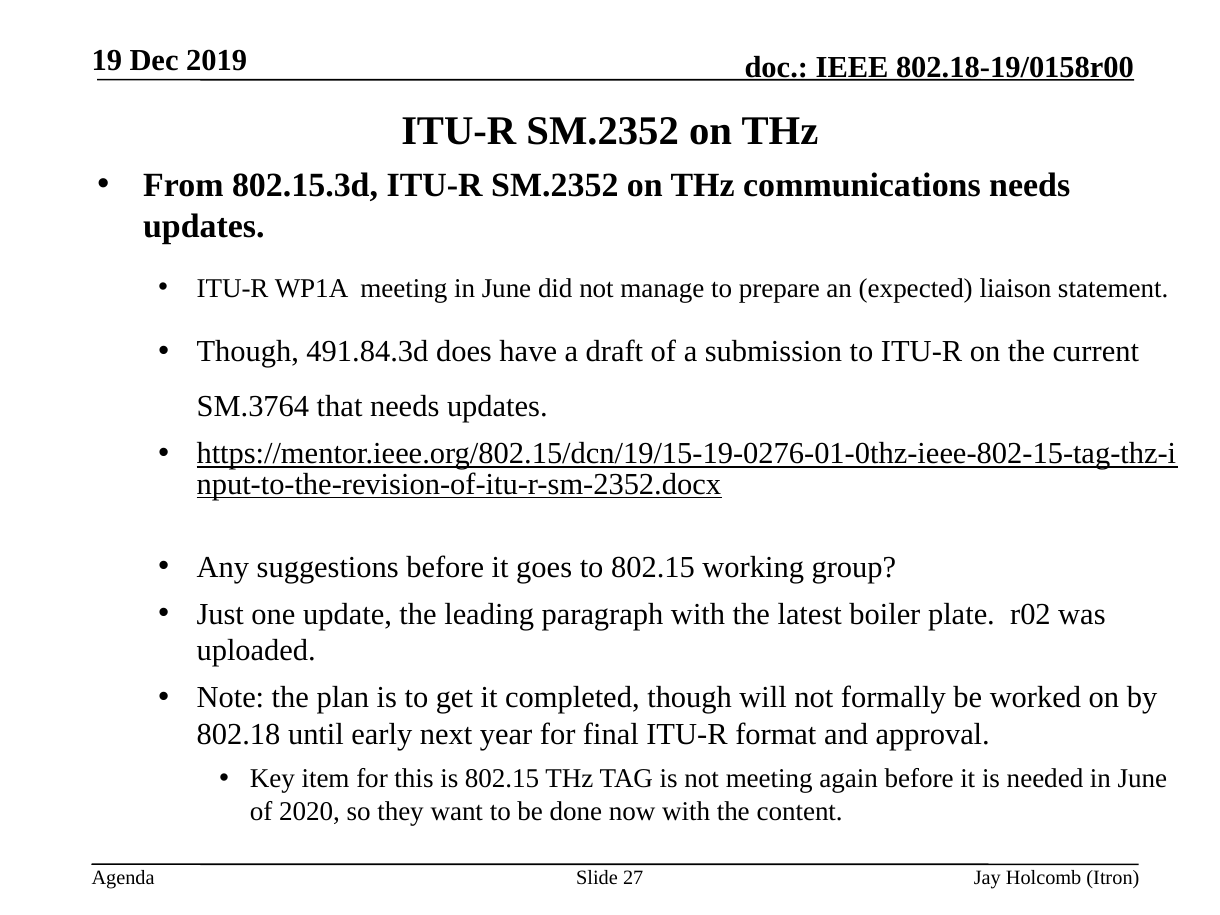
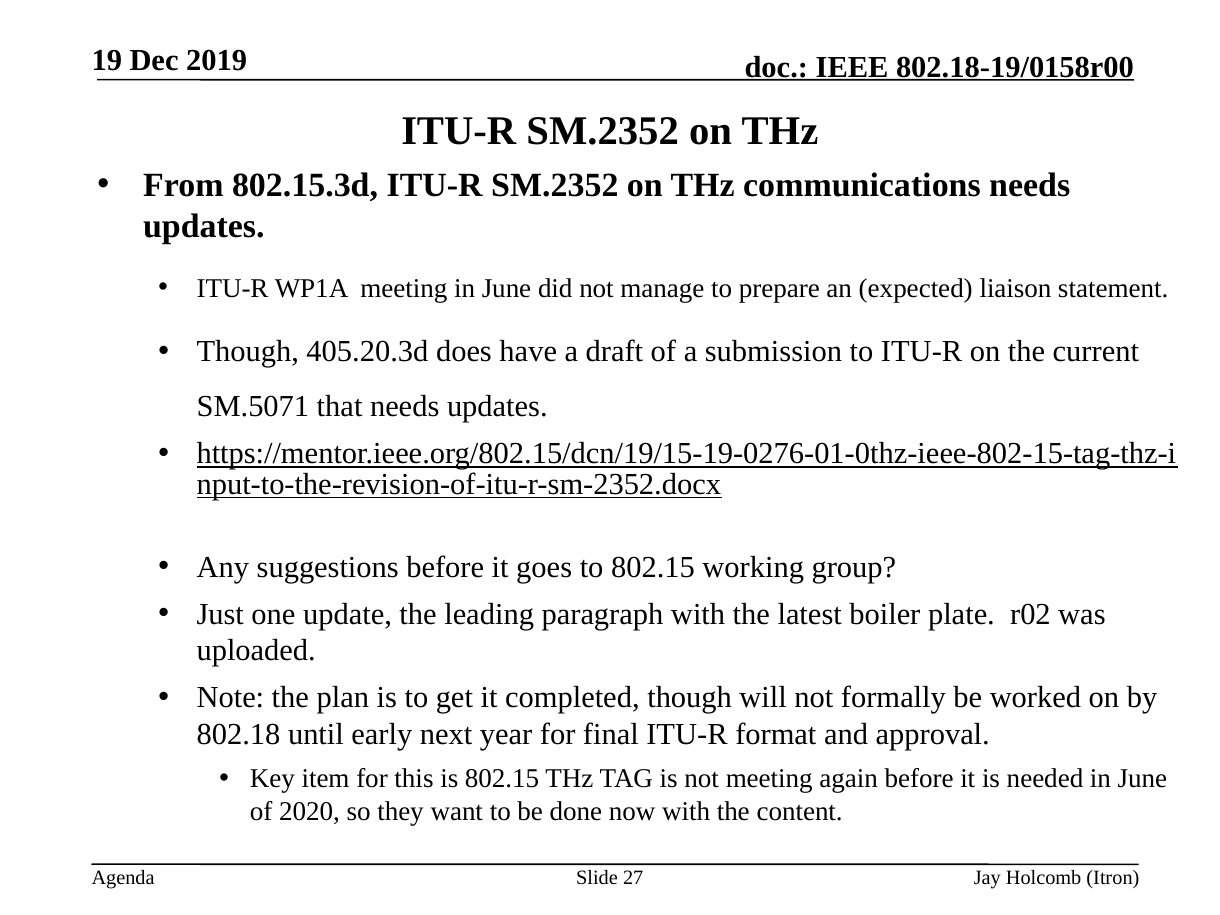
491.84.3d: 491.84.3d -> 405.20.3d (367, 352)
SM.3764: SM.3764 -> SM.5071 (253, 407)
